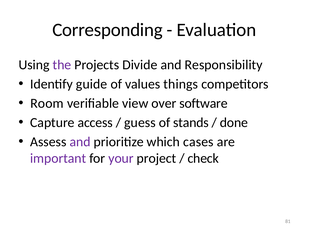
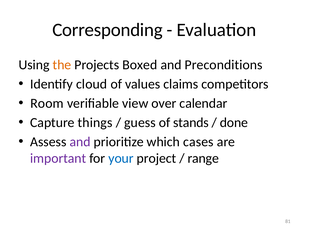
the colour: purple -> orange (62, 65)
Divide: Divide -> Boxed (140, 65)
Responsibility: Responsibility -> Preconditions (224, 65)
guide: guide -> cloud (92, 84)
things: things -> claims (181, 84)
software: software -> calendar (203, 103)
access: access -> things (95, 123)
your colour: purple -> blue (121, 158)
check: check -> range (203, 158)
